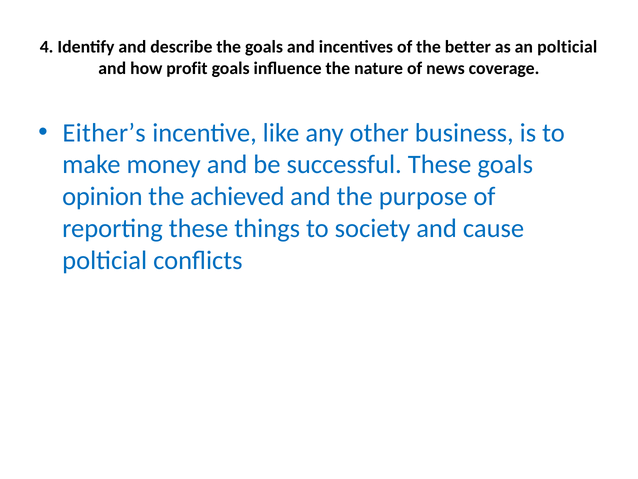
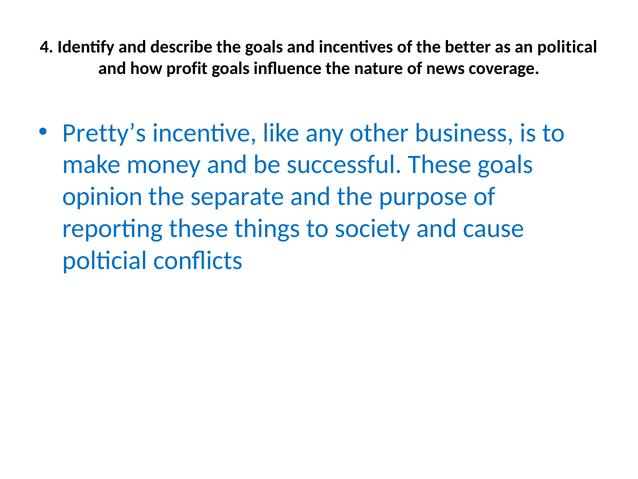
an polticial: polticial -> political (567, 47)
Either’s: Either’s -> Pretty’s (104, 133)
achieved: achieved -> separate (237, 196)
